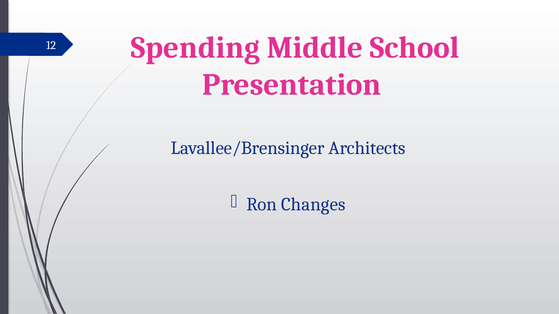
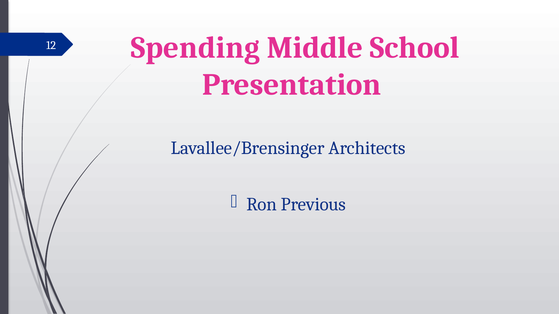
Changes: Changes -> Previous (313, 205)
